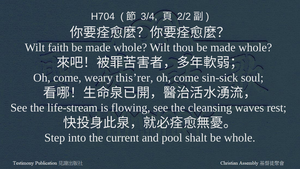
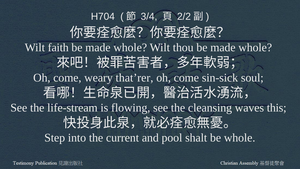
this’rer: this’rer -> that’rer (134, 78)
rest: rest -> this (277, 108)
